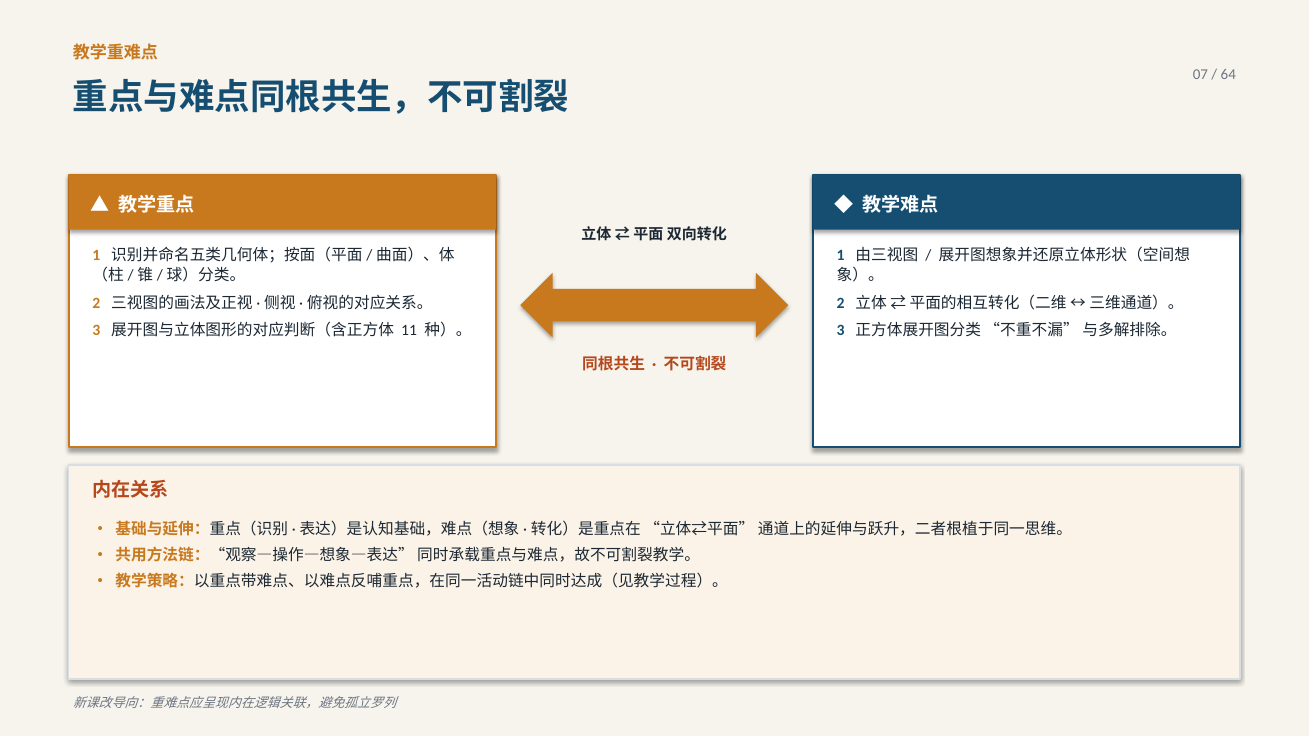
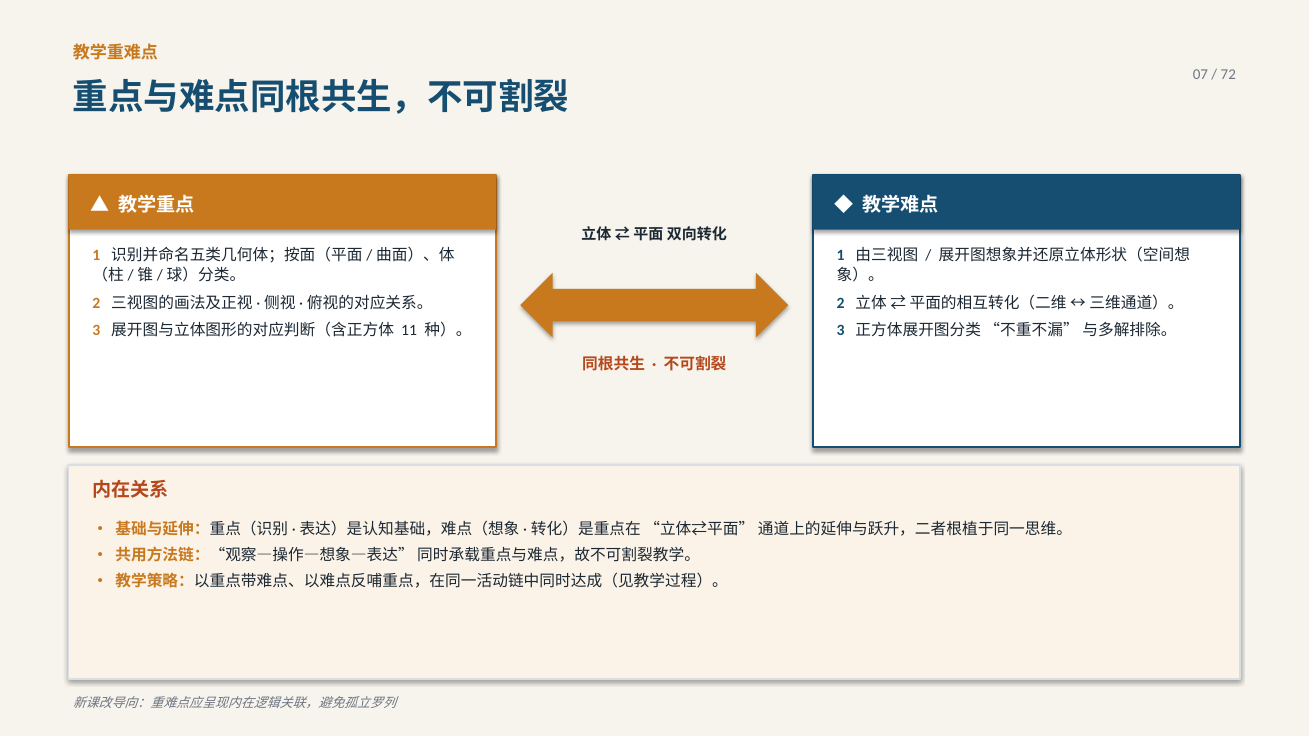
64: 64 -> 72 (1228, 75)
